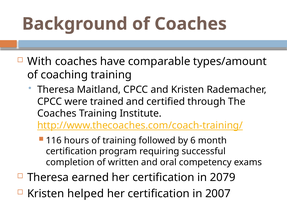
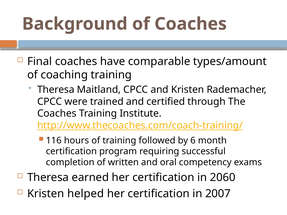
With: With -> Final (40, 62)
2079: 2079 -> 2060 (223, 178)
